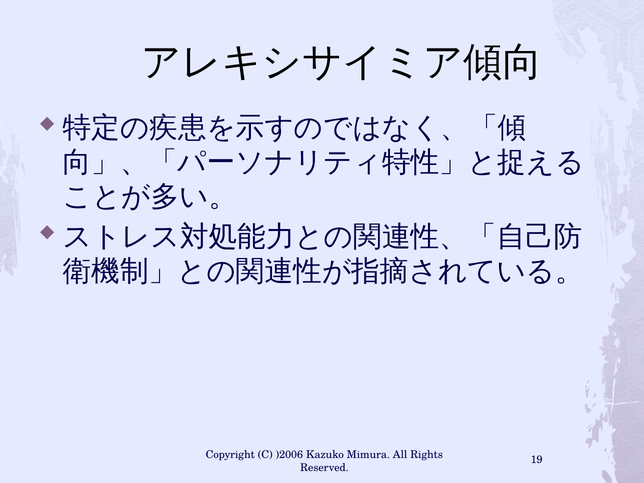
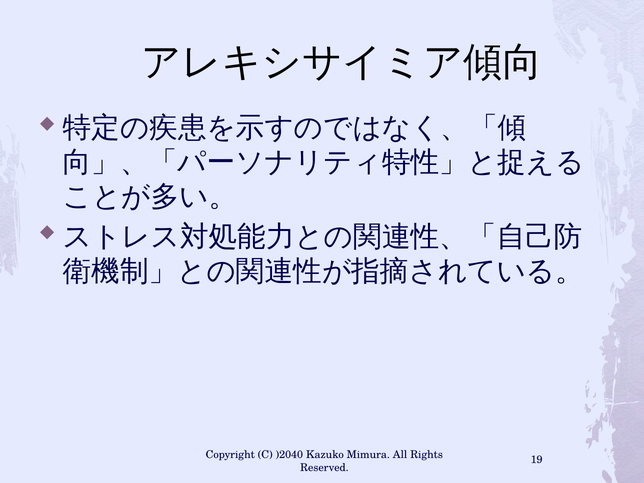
)2006: )2006 -> )2040 (289, 455)
